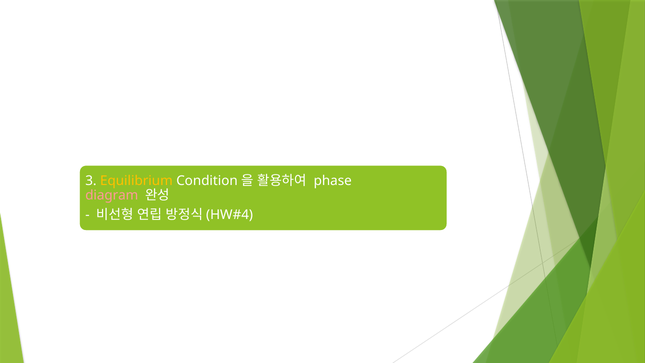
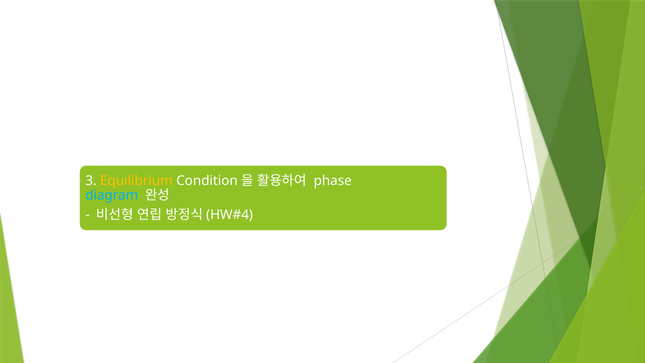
diagram colour: pink -> light blue (112, 195)
